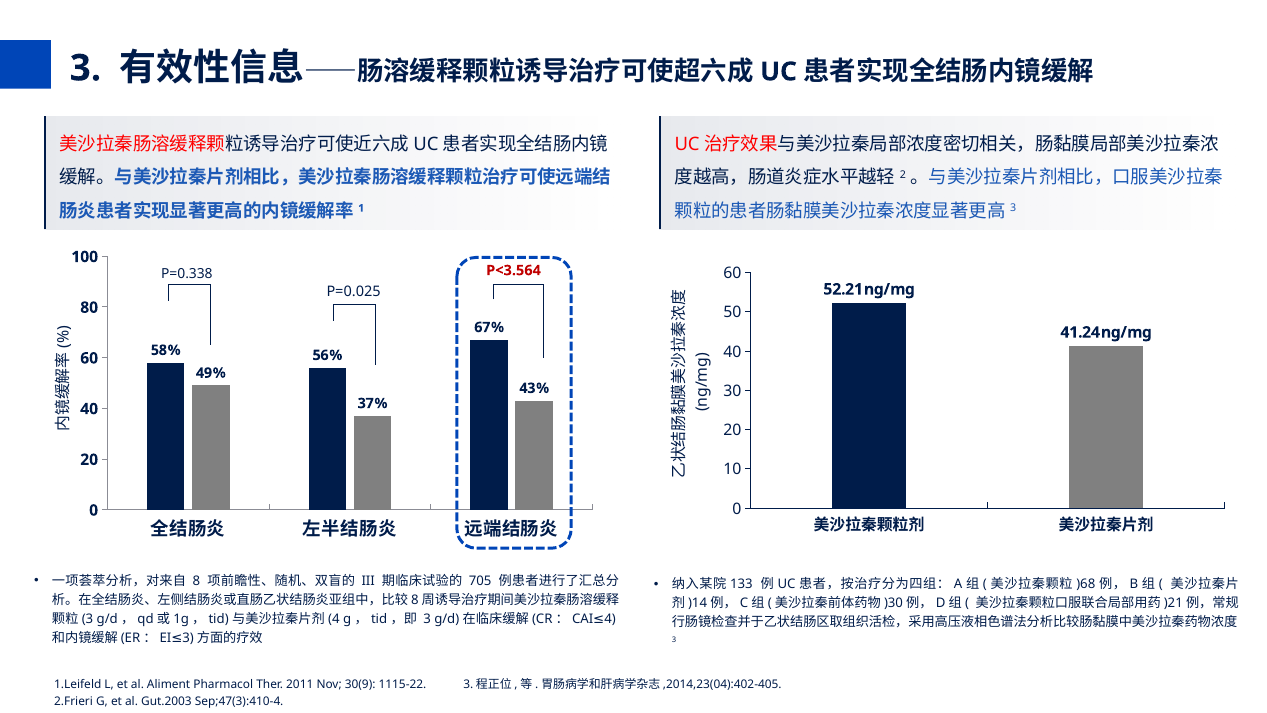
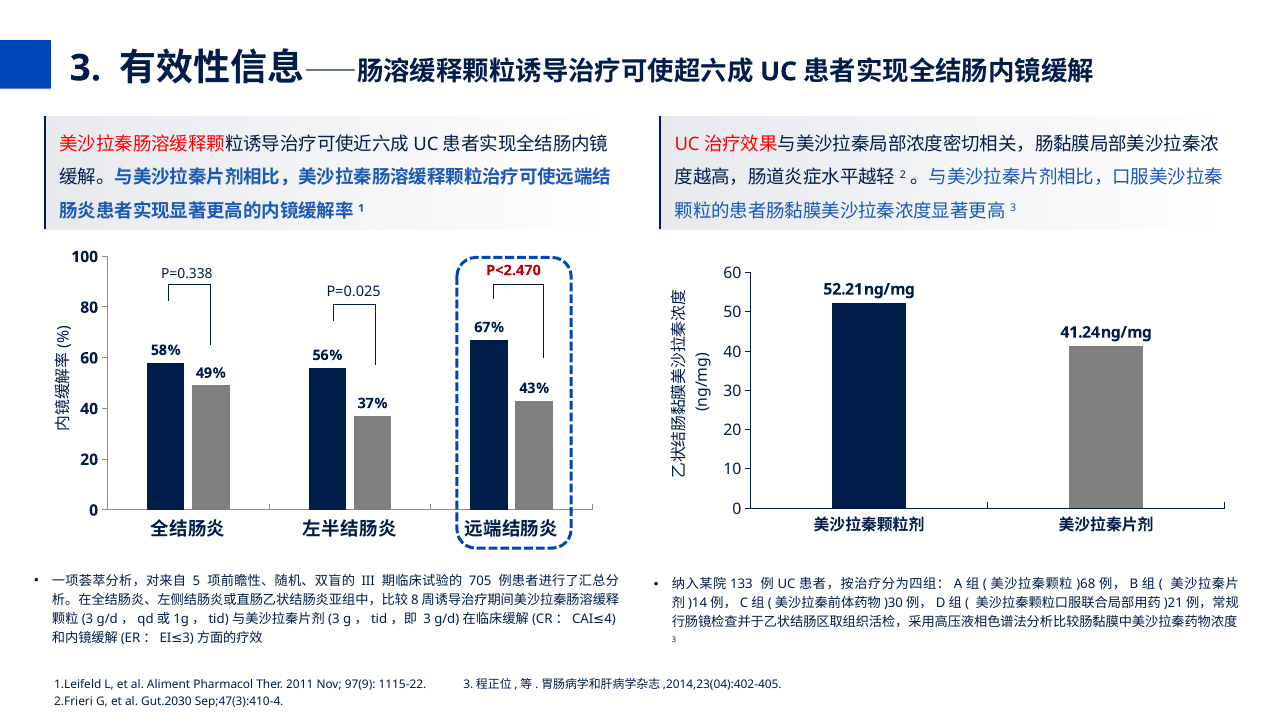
P<3.564: P<3.564 -> P<2.470 (514, 270)
8: 8 -> 5 (196, 581)
4: 4 -> 3 (334, 619)
30(9: 30(9 -> 97(9 (360, 684)
Gut.2003: Gut.2003 -> Gut.2030 (166, 701)
